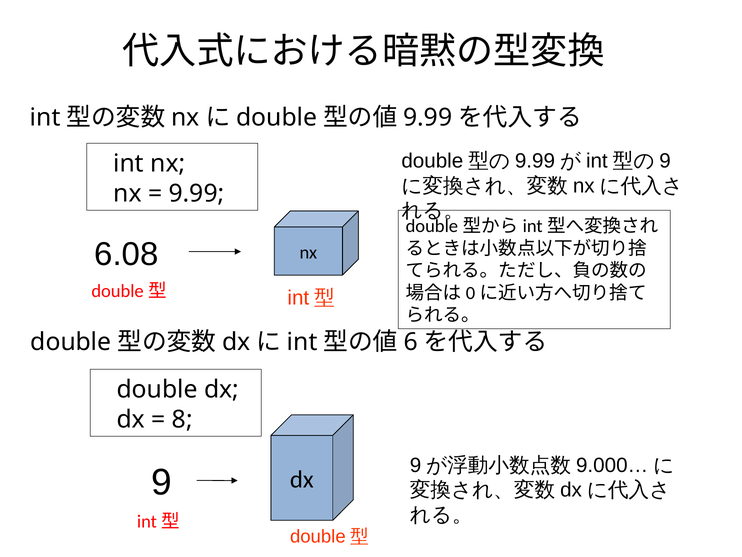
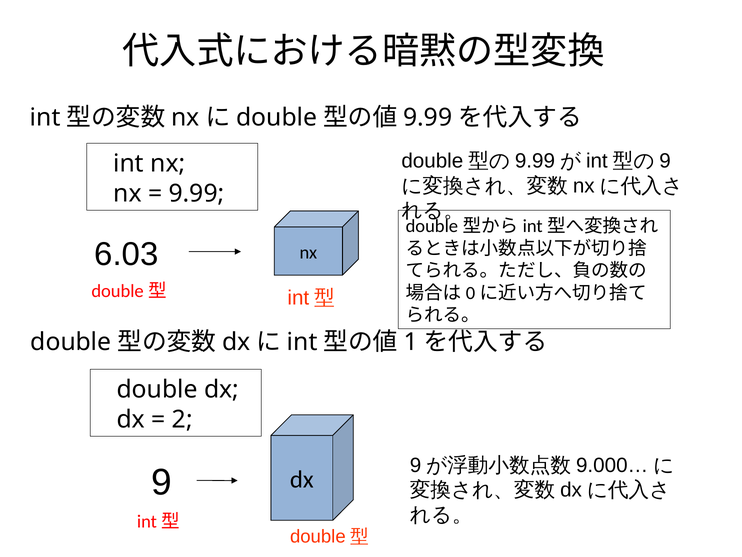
6.08: 6.08 -> 6.03 (126, 254)
6: 6 -> 1 (411, 342)
8: 8 -> 2 (182, 419)
